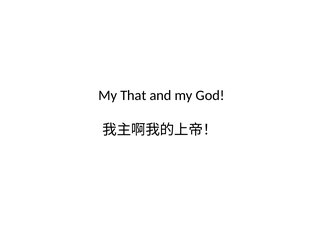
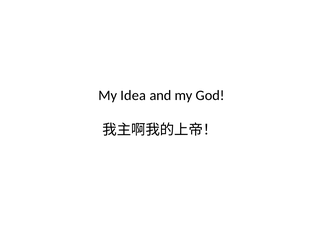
That: That -> Idea (133, 95)
